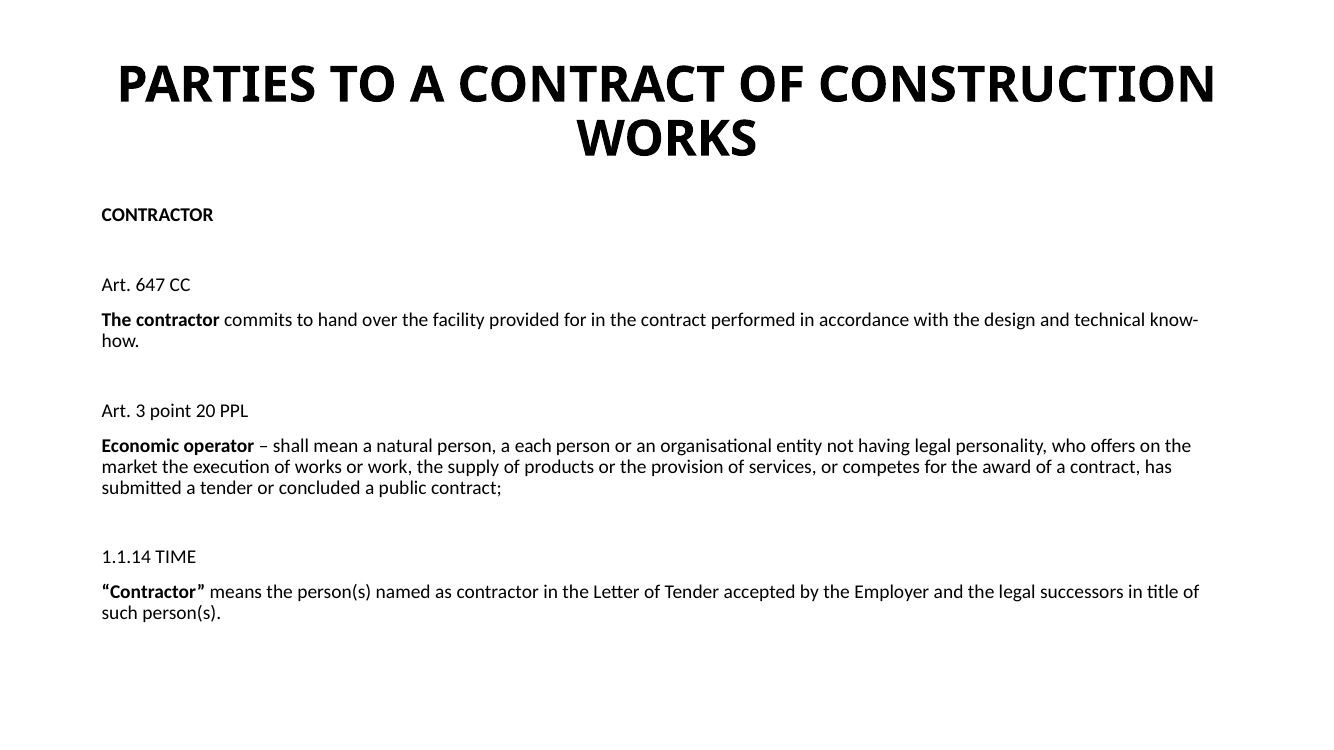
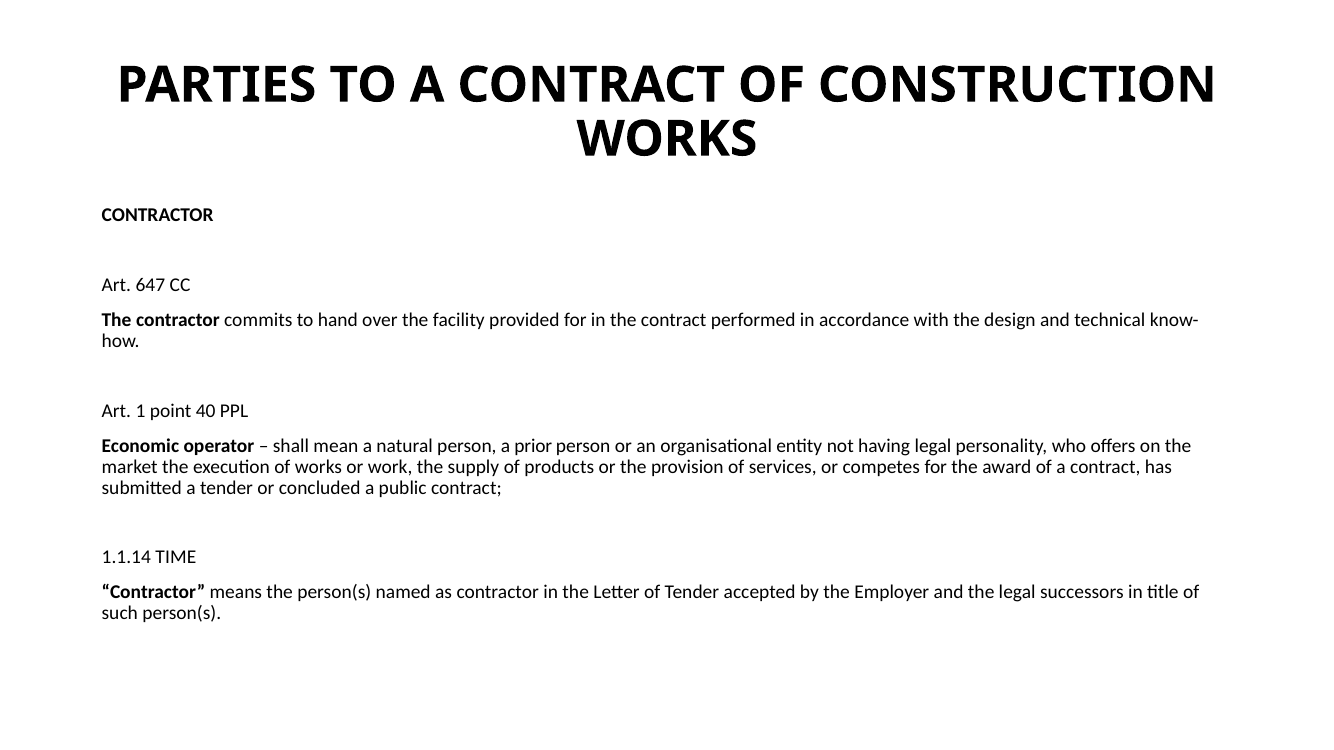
3: 3 -> 1 (140, 411)
20: 20 -> 40 (206, 411)
each: each -> prior (533, 446)
